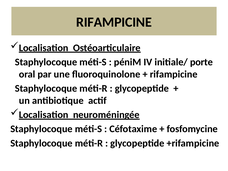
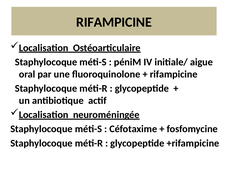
porte: porte -> aigue (201, 62)
